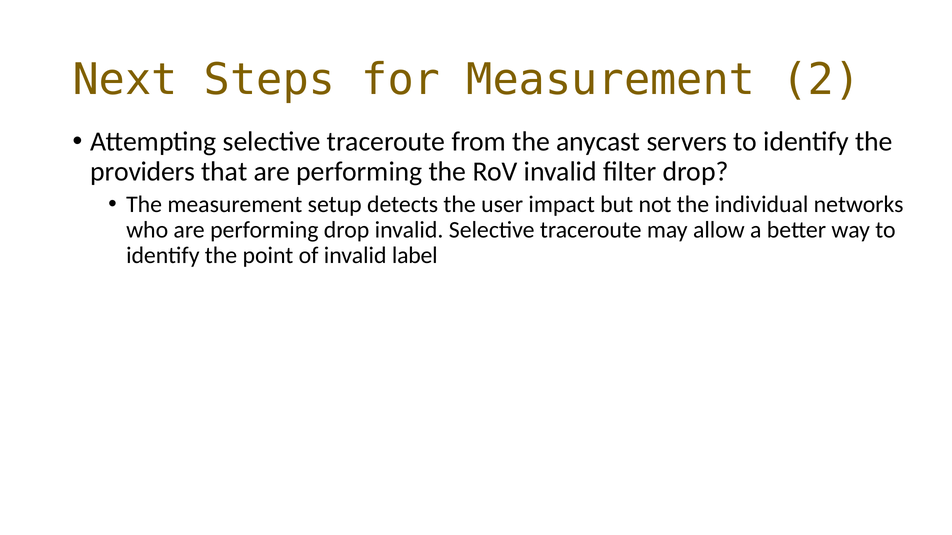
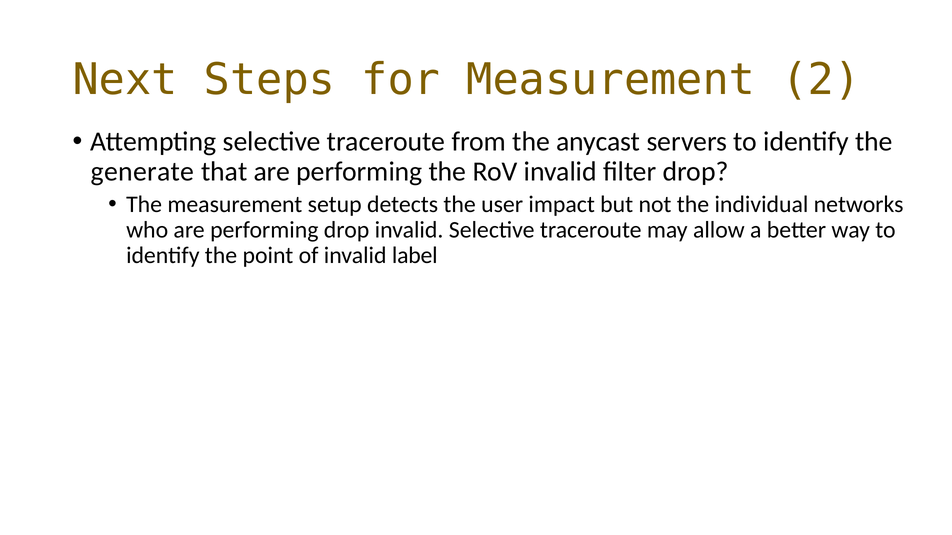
providers: providers -> generate (143, 172)
